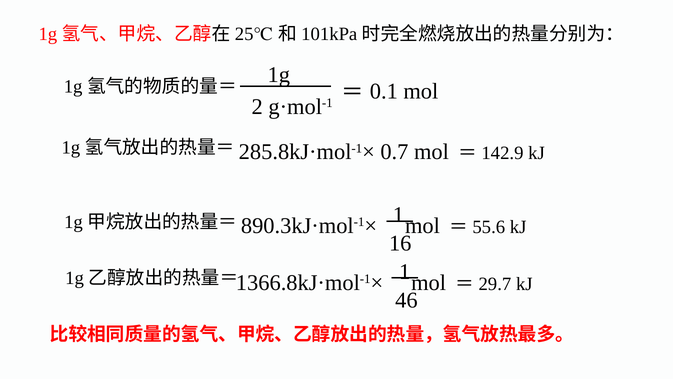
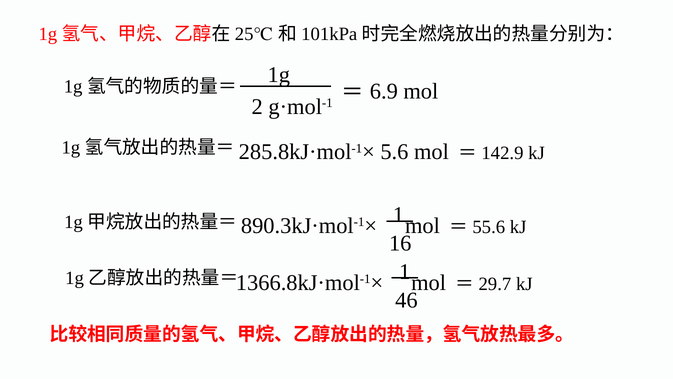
0.1: 0.1 -> 6.9 (384, 91)
0.7: 0.7 -> 5.6 (394, 152)
